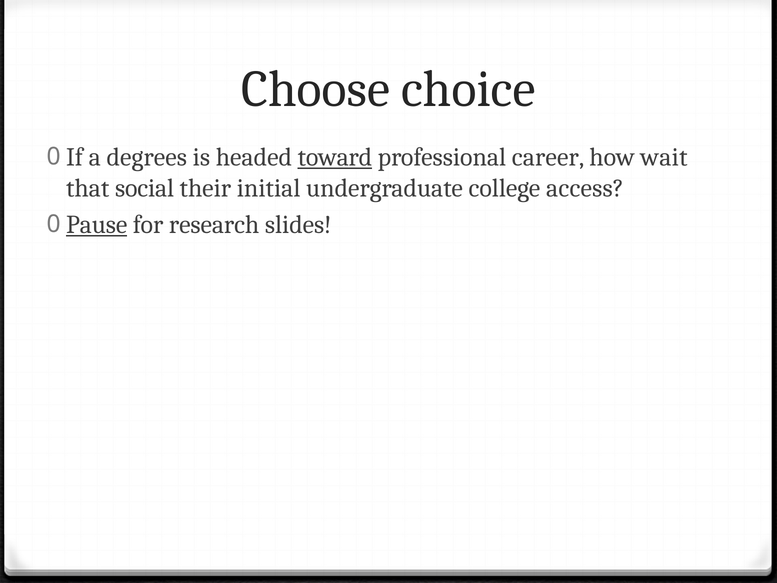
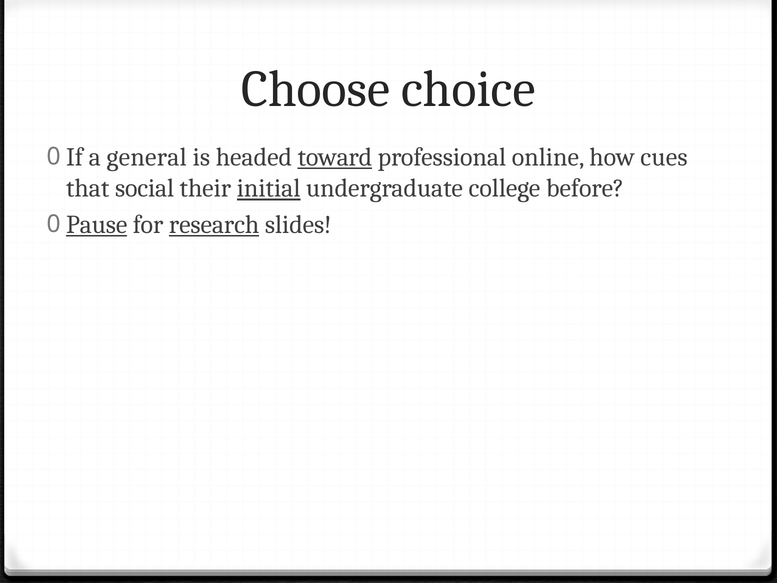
degrees: degrees -> general (147, 157)
career: career -> online (548, 157)
wait: wait -> cues (664, 157)
initial underline: none -> present (269, 188)
access: access -> before (585, 188)
research underline: none -> present (214, 225)
